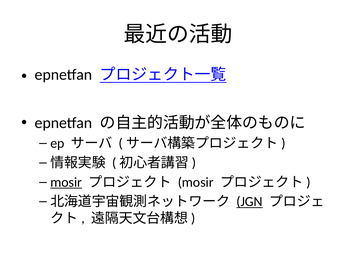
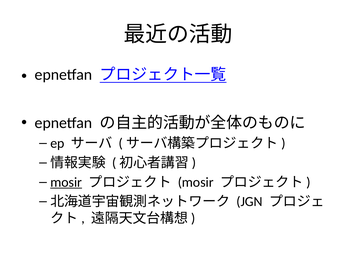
JGN underline: present -> none (250, 202)
